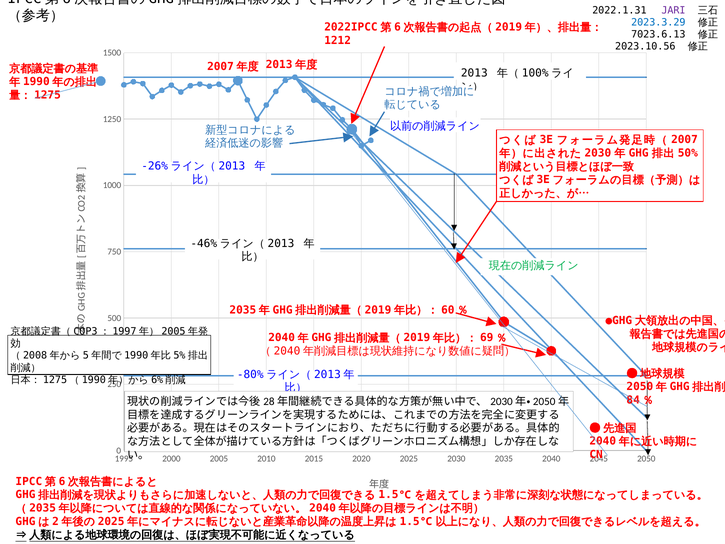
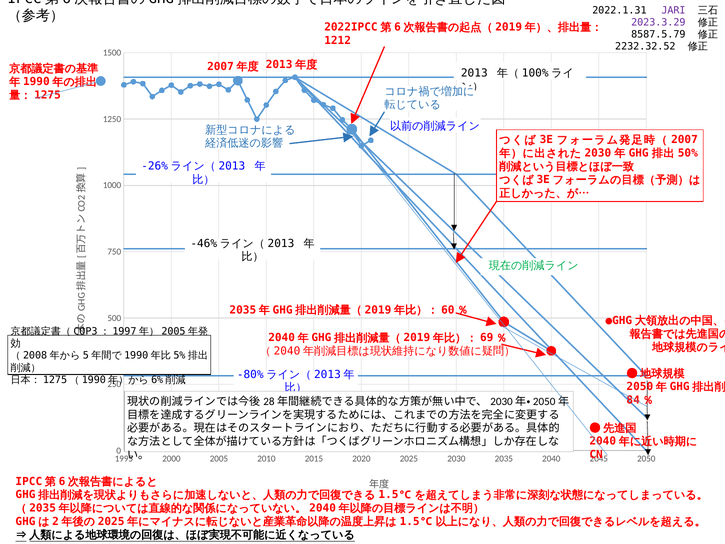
2023.3.29 colour: blue -> purple (658, 22)
7023.6.13: 7023.6.13 -> 8587.5.79 (658, 34)
2023.10.56: 2023.10.56 -> 2232.32.52 (645, 47)
